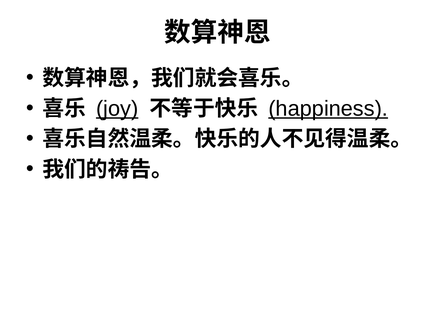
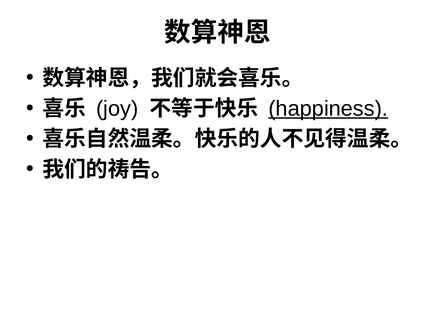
joy underline: present -> none (117, 109)
